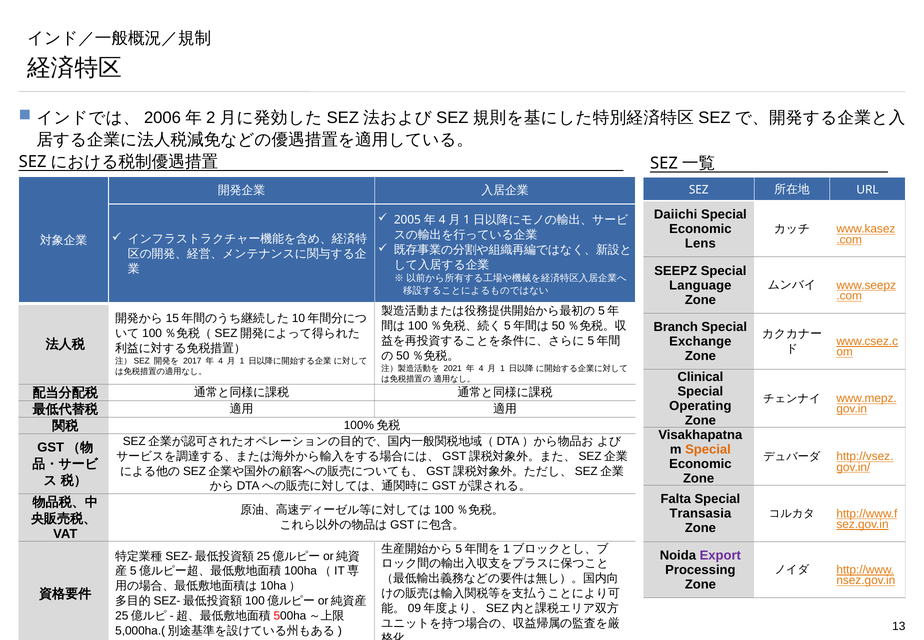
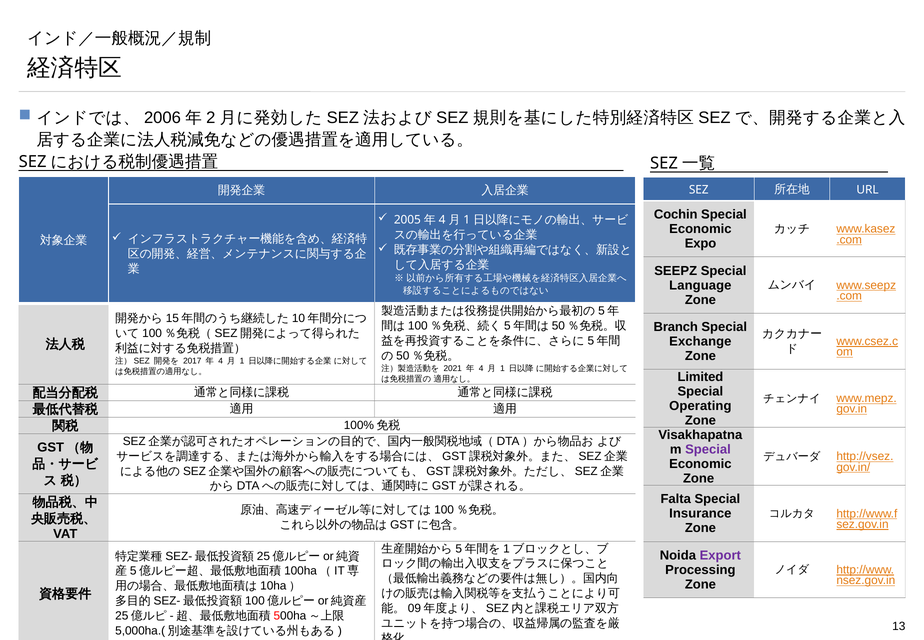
Daiichi: Daiichi -> Cochin (676, 214)
Lens: Lens -> Expo (700, 243)
Clinical: Clinical -> Limited (700, 377)
Special colour: orange -> purple (708, 449)
Transasia: Transasia -> Insurance (700, 513)
